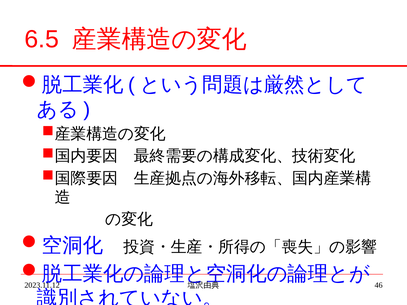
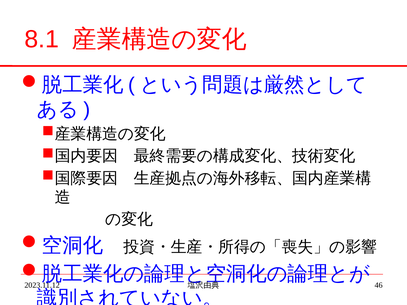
6.5: 6.5 -> 8.1 (42, 39)
